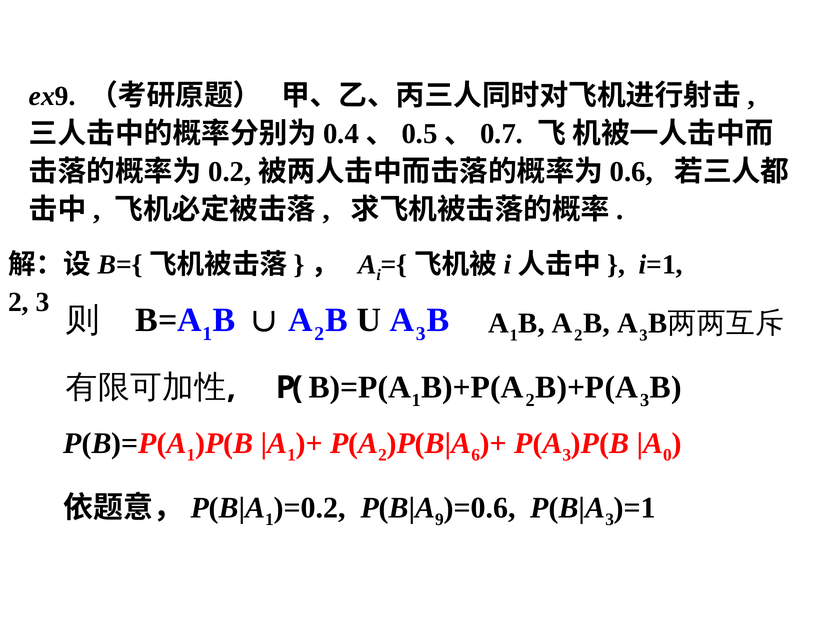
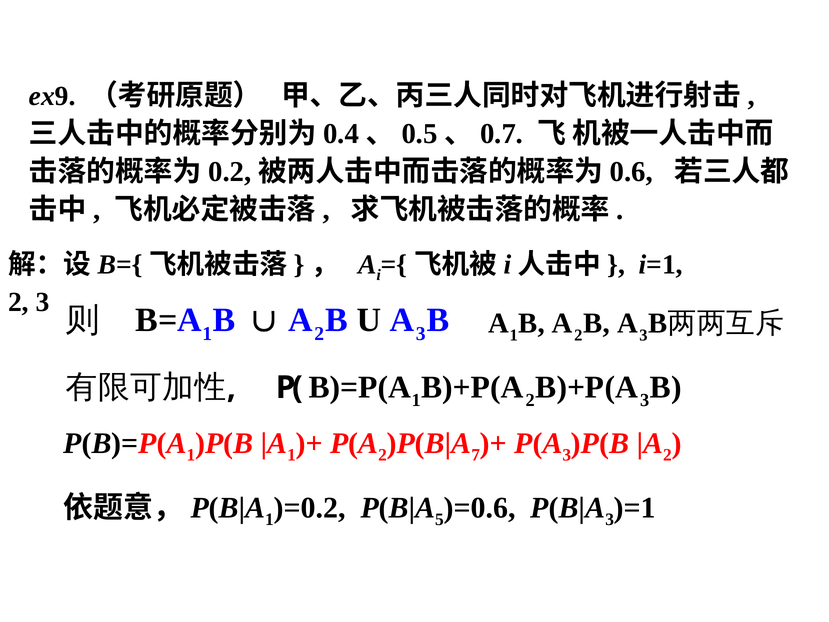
6: 6 -> 7 (476, 455)
0: 0 -> 2 (667, 455)
9: 9 -> 5 (439, 519)
